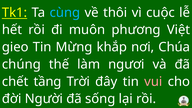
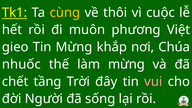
cùng colour: light blue -> yellow (65, 13)
chúng: chúng -> nhuốc (21, 64)
làm ngươi: ngươi -> mừng (126, 64)
